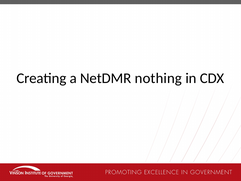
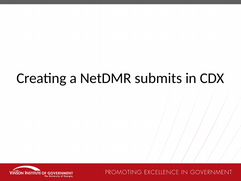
nothing: nothing -> submits (158, 78)
